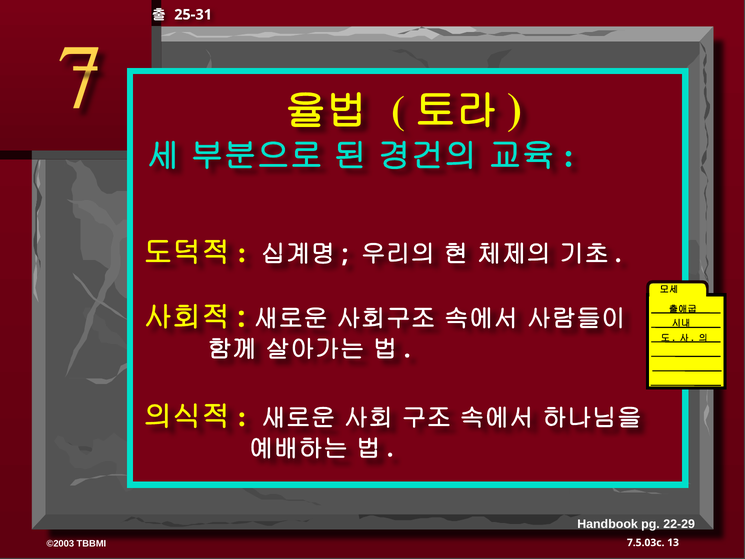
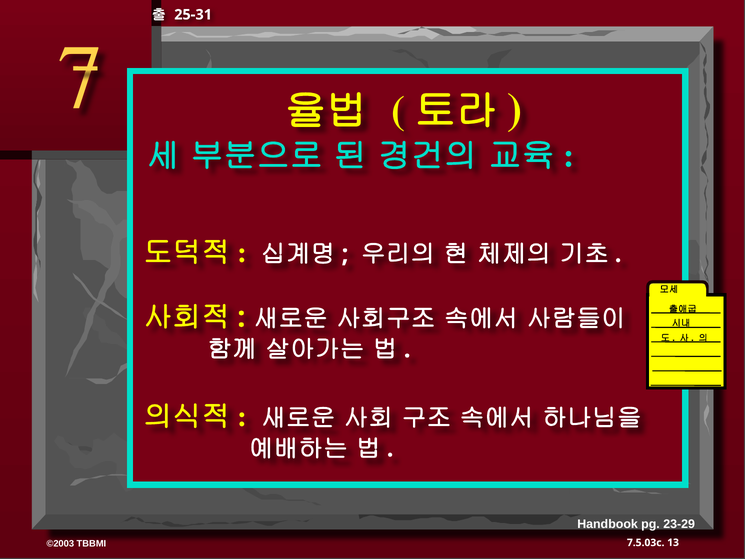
22-29: 22-29 -> 23-29 (679, 524)
